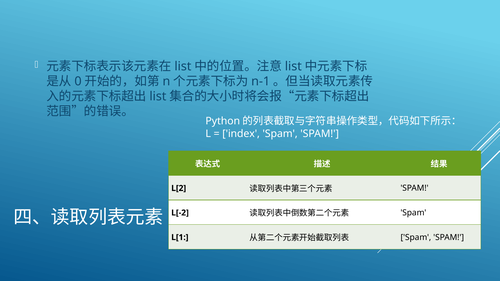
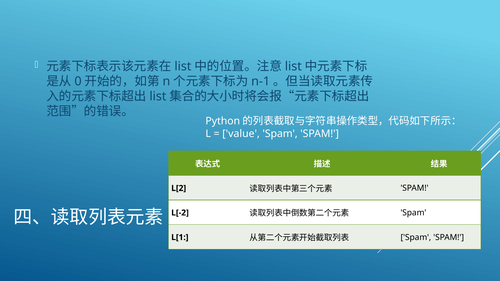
index: index -> value (241, 134)
